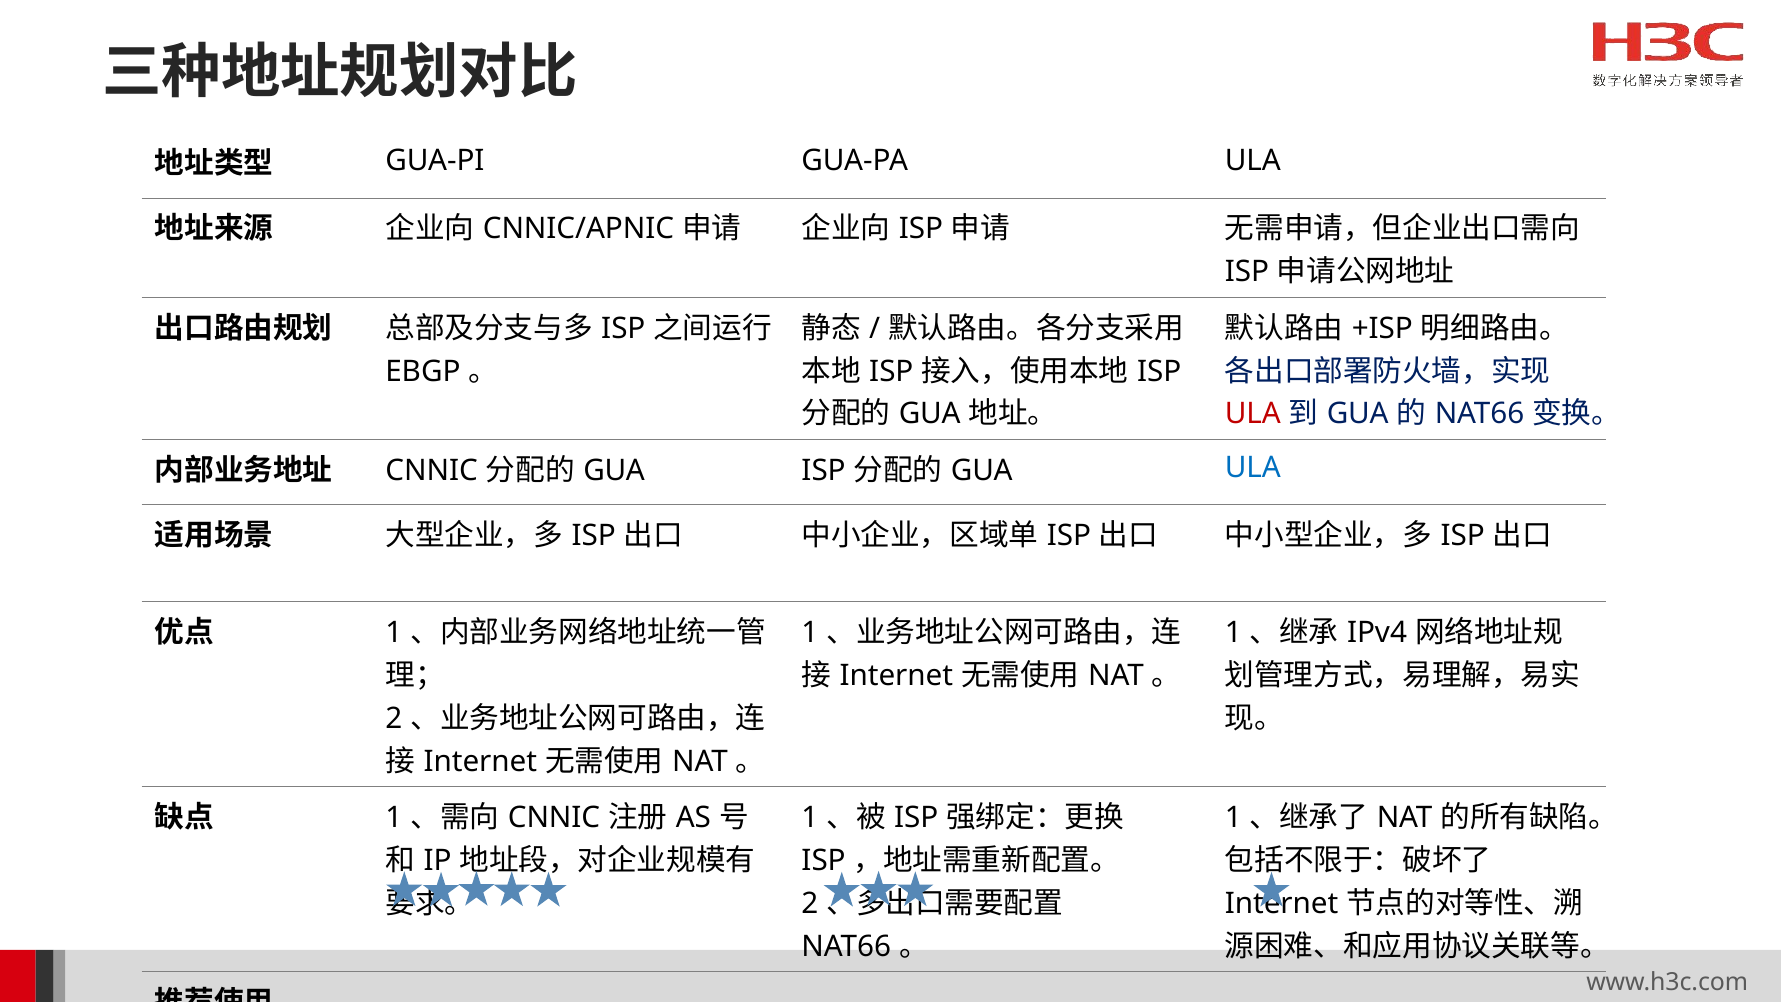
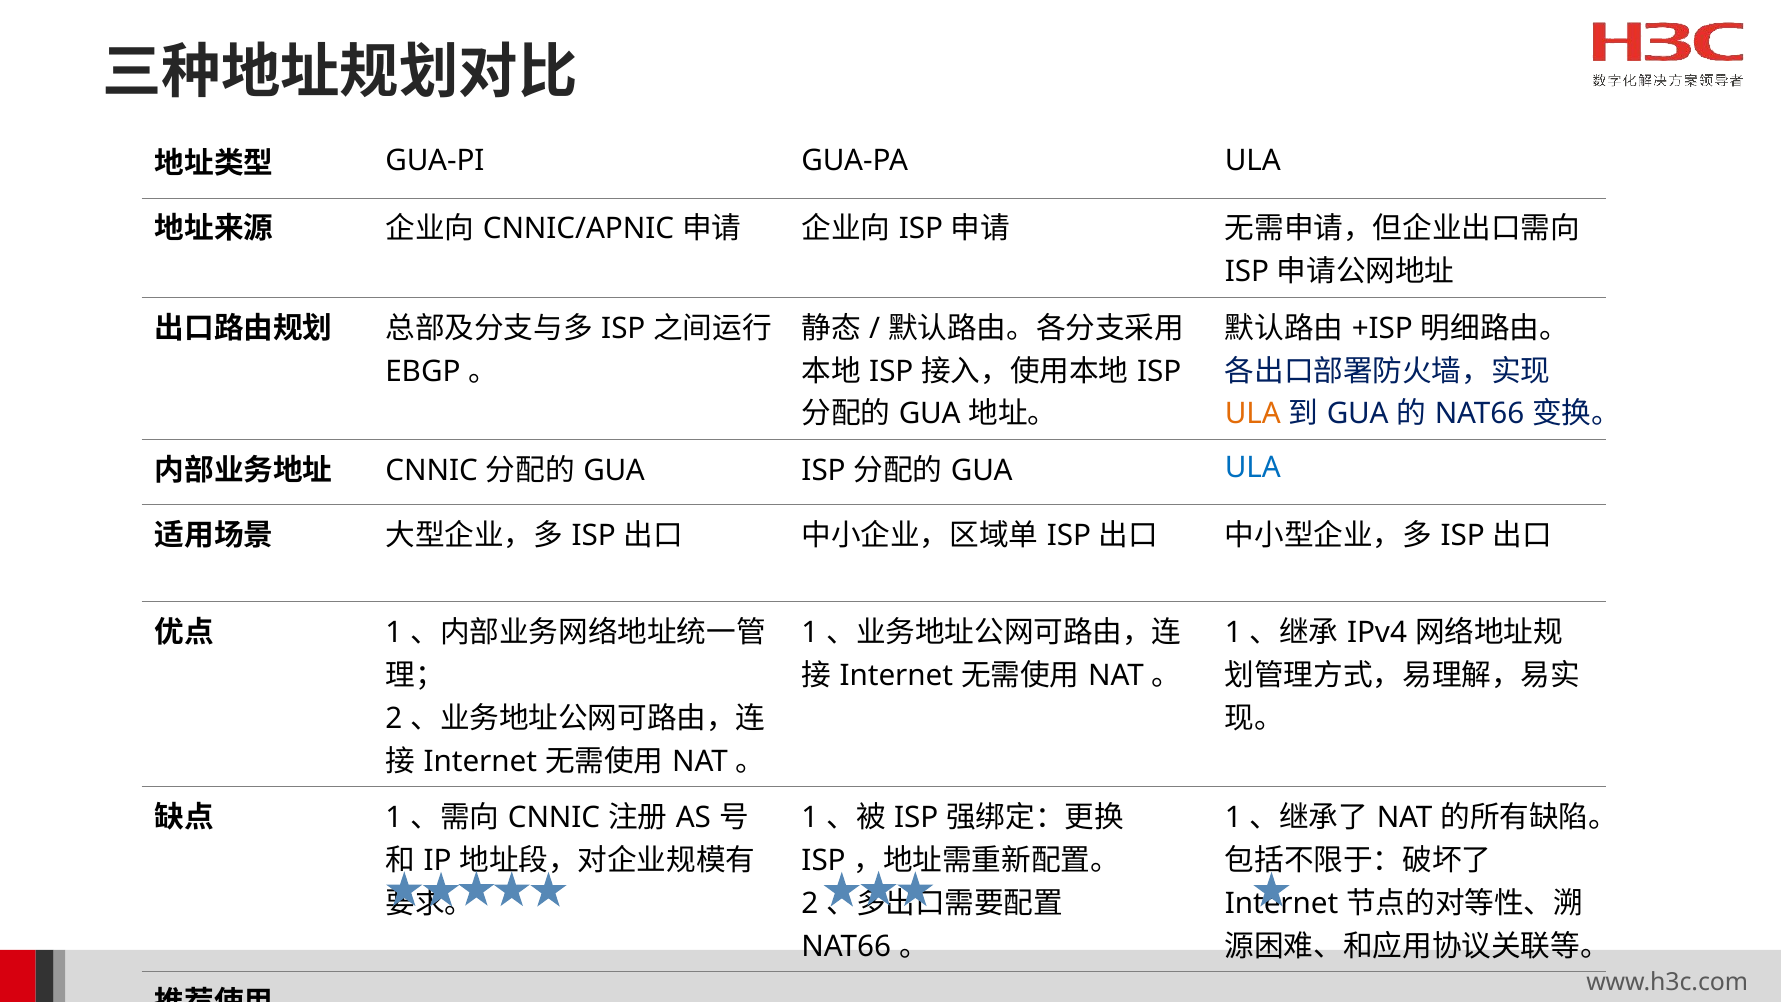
ULA colour: red -> orange (1253, 414)
